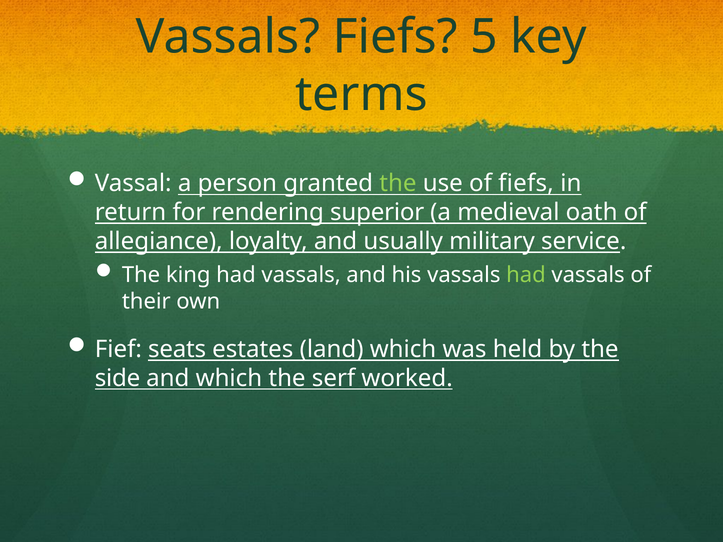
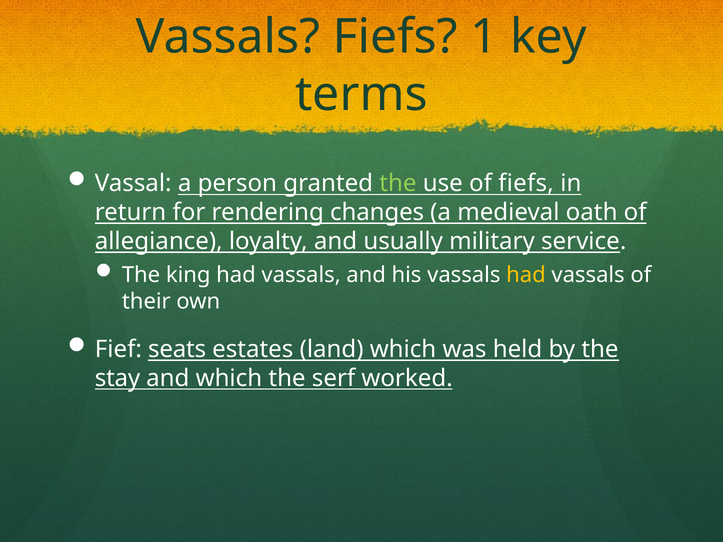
5: 5 -> 1 (484, 37)
superior: superior -> changes (377, 212)
had colour: light green -> yellow (526, 275)
side: side -> stay (118, 378)
